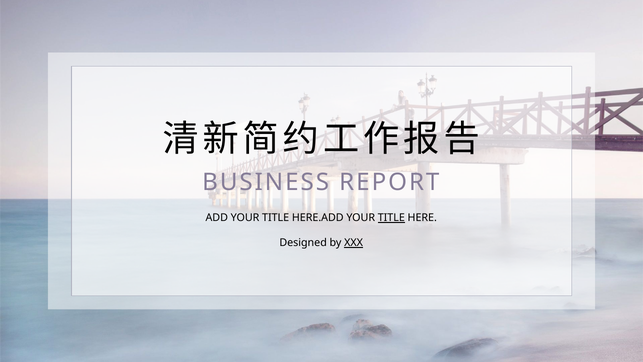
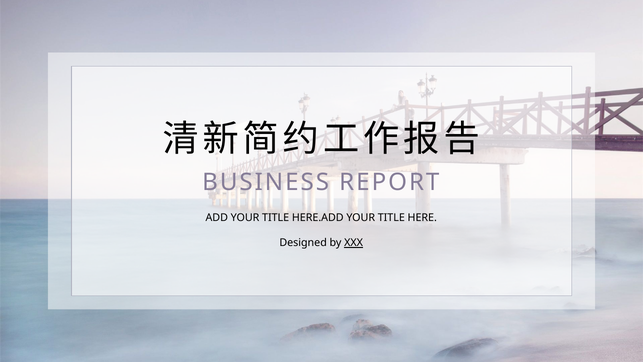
TITLE underline: present -> none (391, 218)
